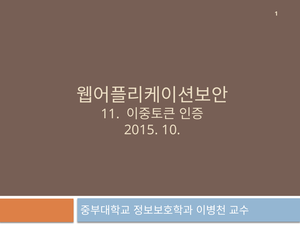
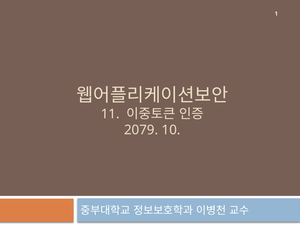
2015: 2015 -> 2079 (141, 130)
